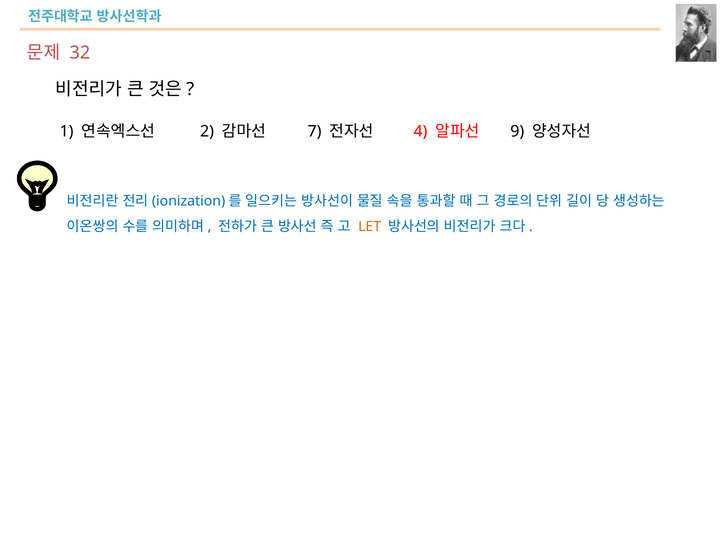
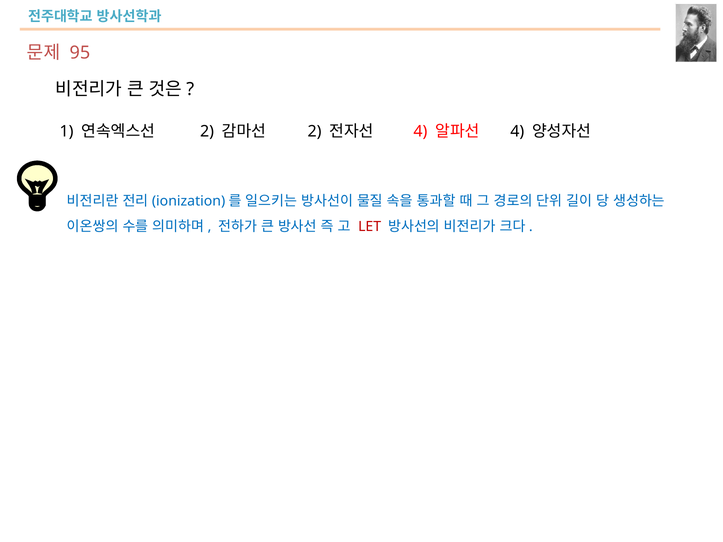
32: 32 -> 95 (80, 53)
7: 7 -> 2 (315, 131)
9: 9 -> 4 (517, 131)
LET colour: orange -> red (370, 227)
